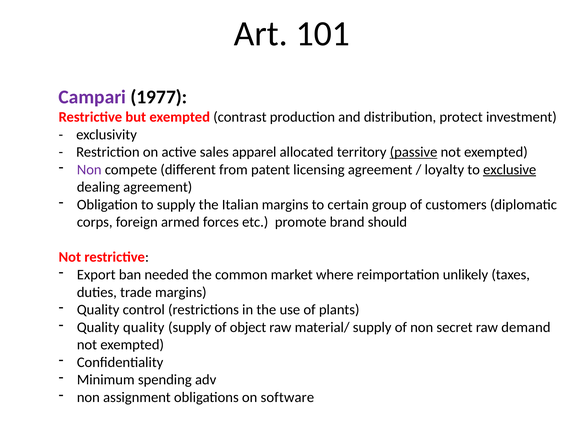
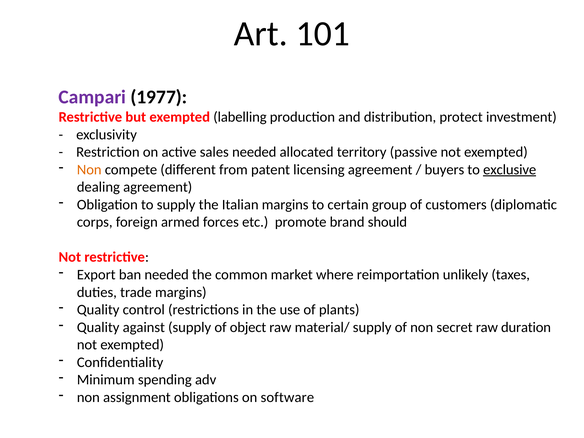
contrast: contrast -> labelling (240, 117)
sales apparel: apparel -> needed (254, 152)
passive underline: present -> none (414, 152)
Non colour: purple -> orange (89, 170)
loyalty: loyalty -> buyers (444, 170)
Quality quality: quality -> against (144, 327)
demand: demand -> duration (526, 327)
